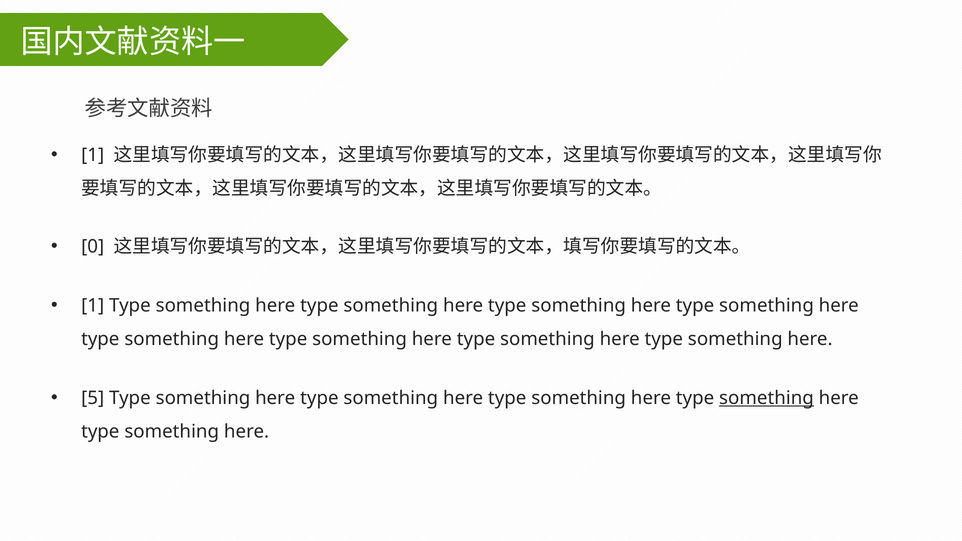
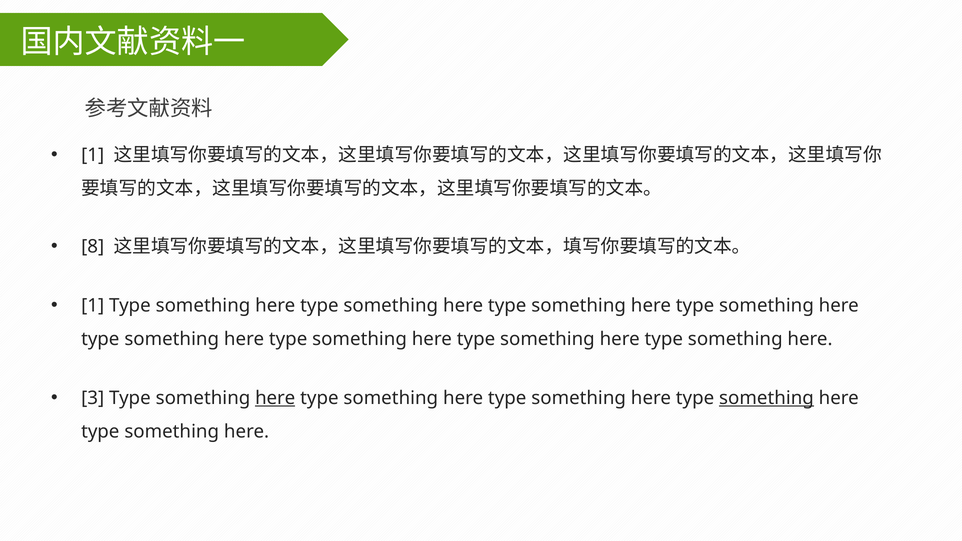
0: 0 -> 8 (93, 247)
5: 5 -> 3 (93, 398)
here underline: none -> present (275, 398)
